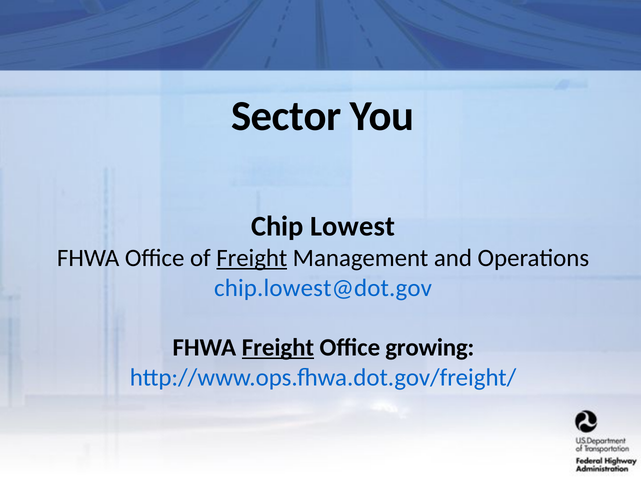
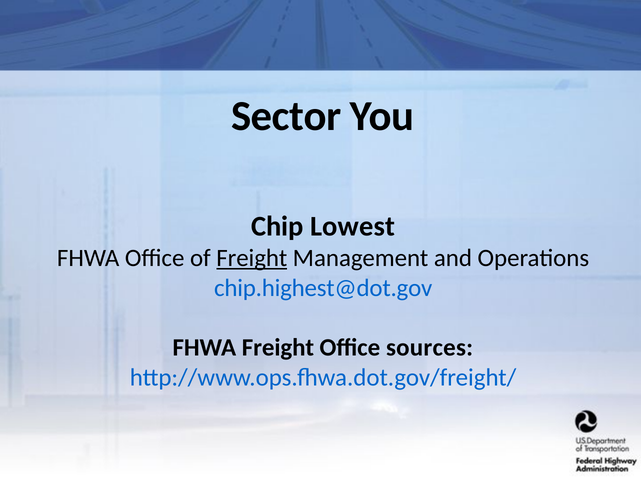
chip.lowest@dot.gov: chip.lowest@dot.gov -> chip.highest@dot.gov (323, 288)
Freight underline: present -> none (278, 348)
growing: growing -> sources (430, 348)
